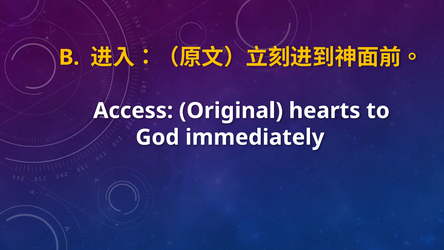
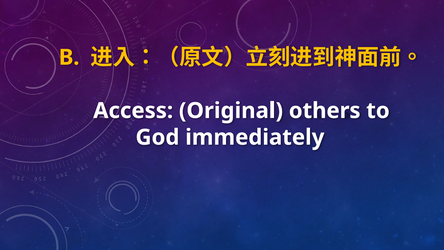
hearts: hearts -> others (325, 111)
